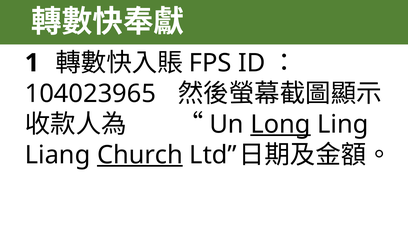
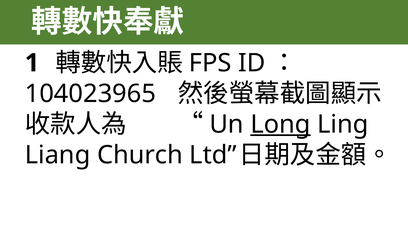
Church underline: present -> none (140, 155)
